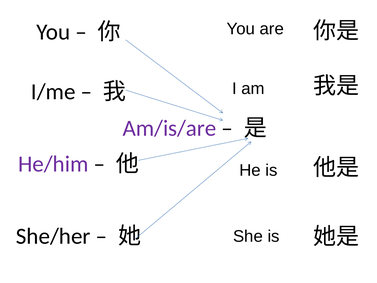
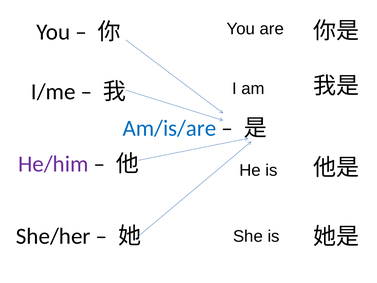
Am/is/are colour: purple -> blue (170, 128)
